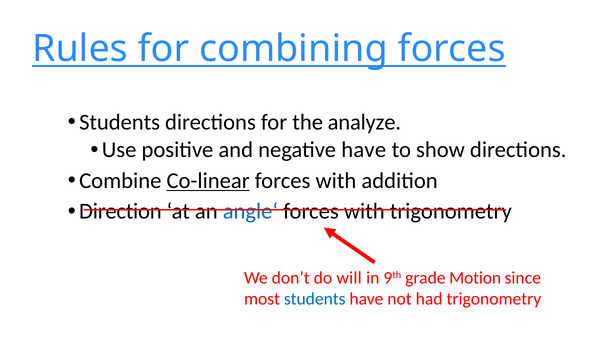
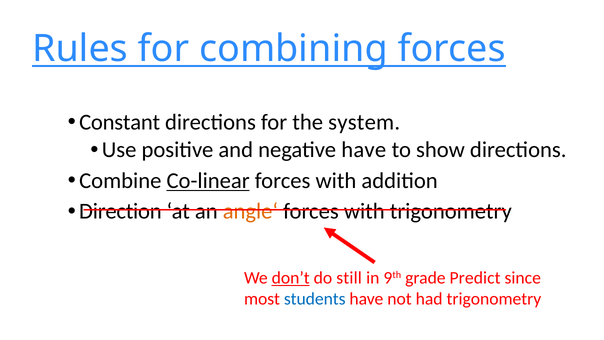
Students: Students -> Constant (120, 122)
analyze: analyze -> system (364, 122)
angle‘ colour: blue -> orange (250, 211)
don’t underline: none -> present (291, 278)
will: will -> still (349, 278)
Motion: Motion -> Predict (475, 278)
